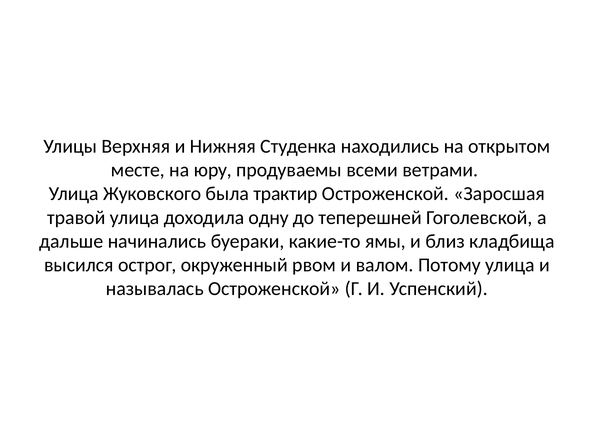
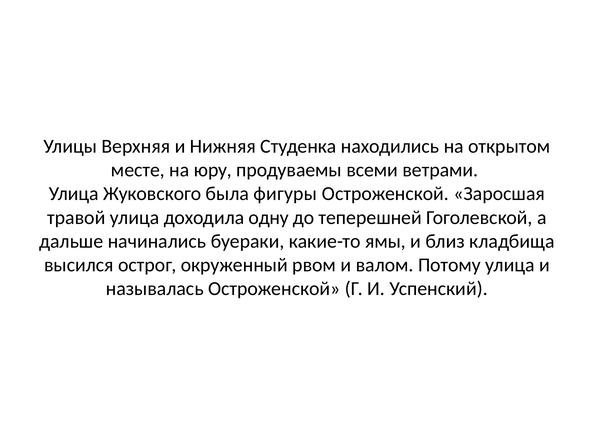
трактир: трактир -> фигуры (285, 194)
